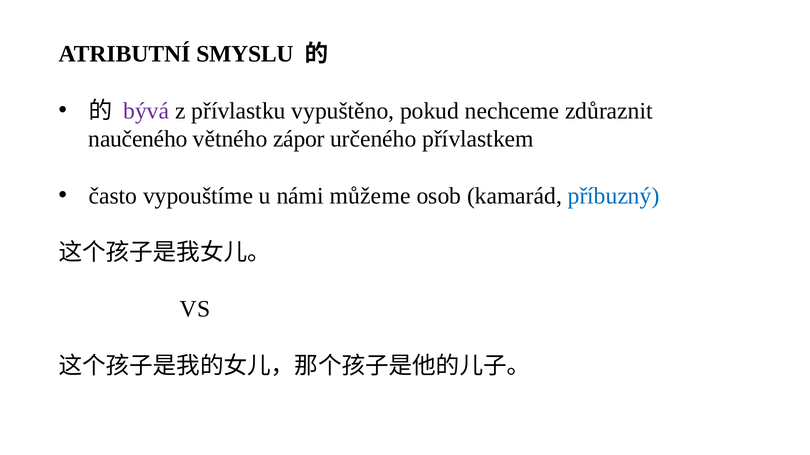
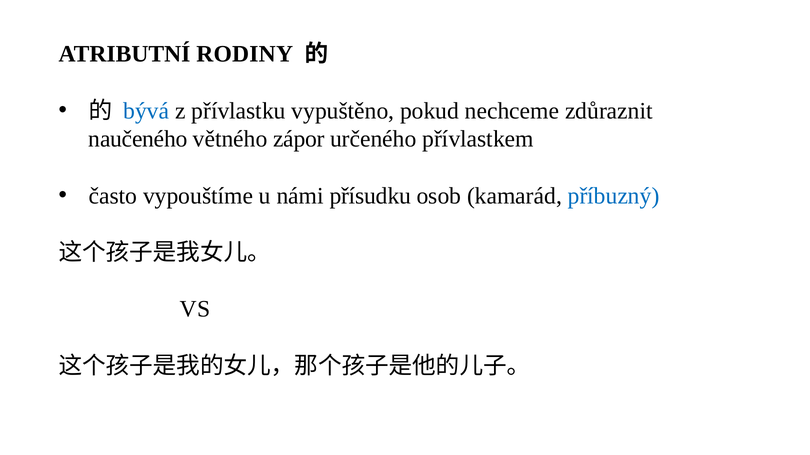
SMYSLU: SMYSLU -> RODINY (245, 54)
bývá colour: purple -> blue (146, 111)
můžeme: můžeme -> přísudku (370, 196)
